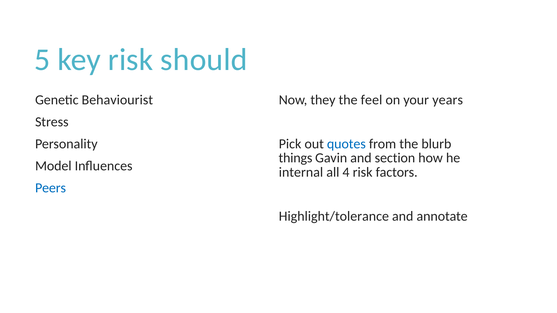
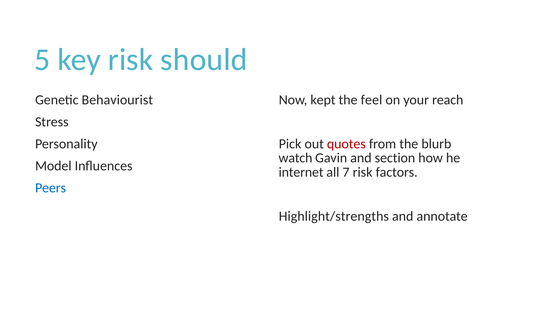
they: they -> kept (323, 100)
years: years -> reach (448, 100)
quotes colour: blue -> red (346, 144)
things: things -> watch (295, 158)
internal: internal -> internet (301, 172)
4: 4 -> 7 (346, 172)
Highlight/tolerance: Highlight/tolerance -> Highlight/strengths (334, 216)
